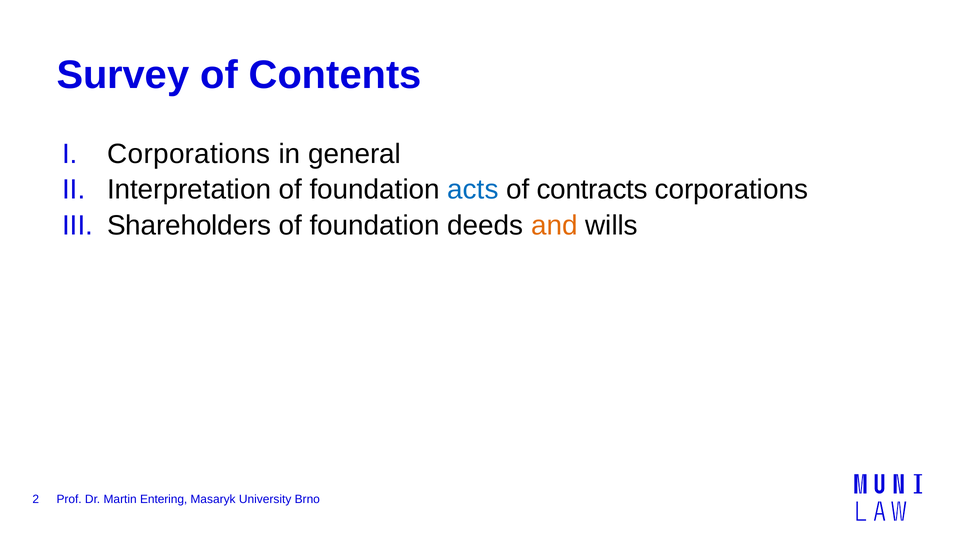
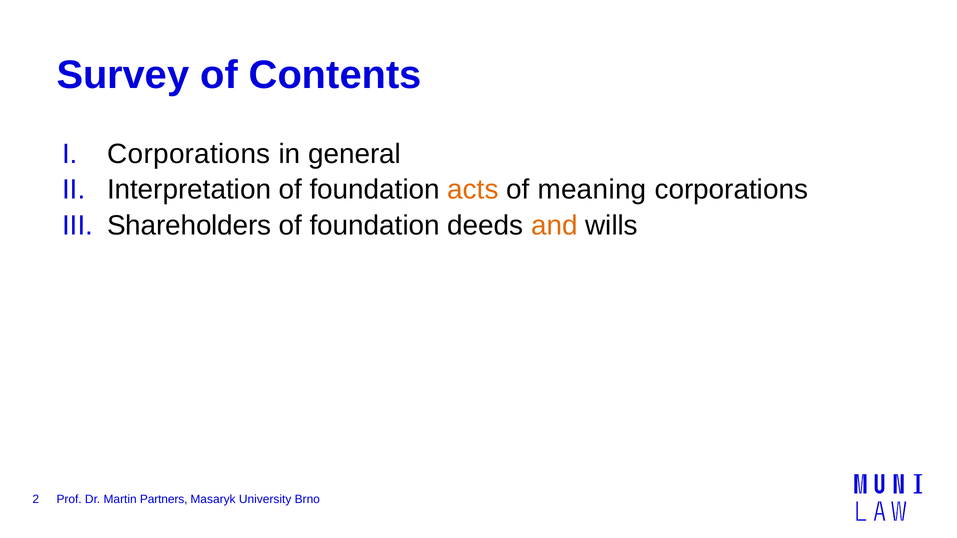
acts colour: blue -> orange (473, 190)
contracts: contracts -> meaning (592, 190)
Entering: Entering -> Partners (164, 500)
